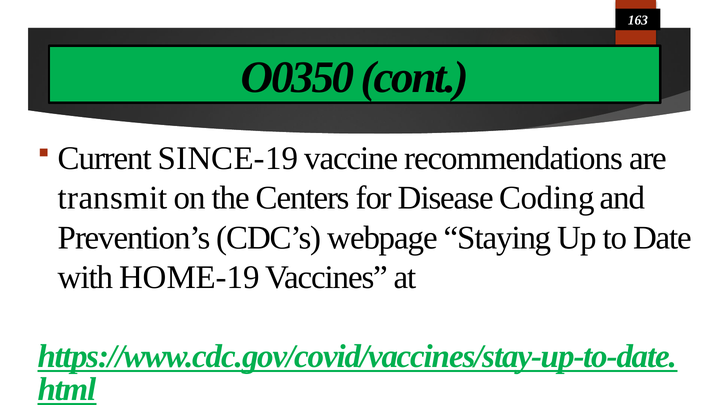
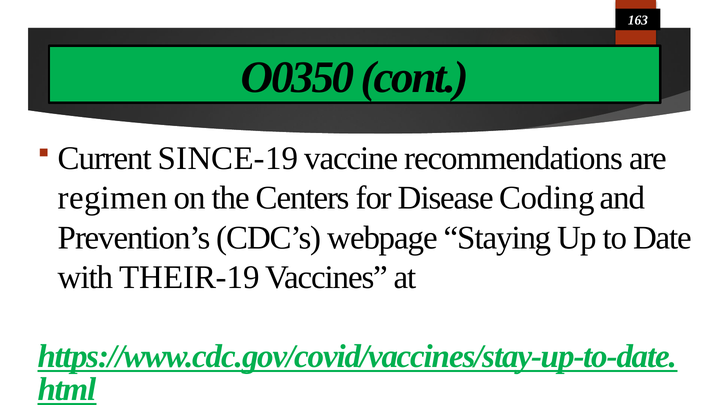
transmit: transmit -> regimen (113, 198)
HOME-19: HOME-19 -> THEIR-19 (189, 277)
